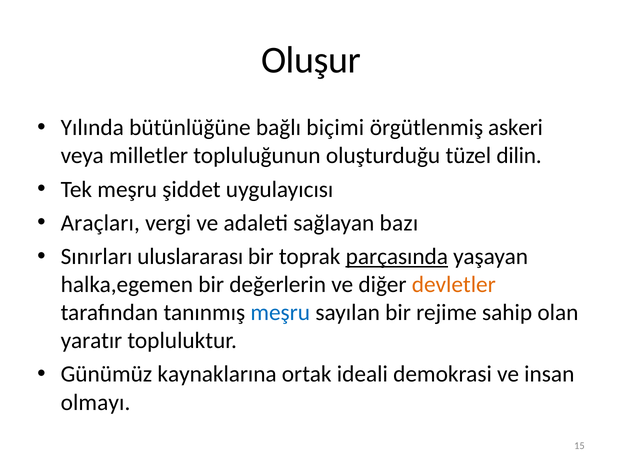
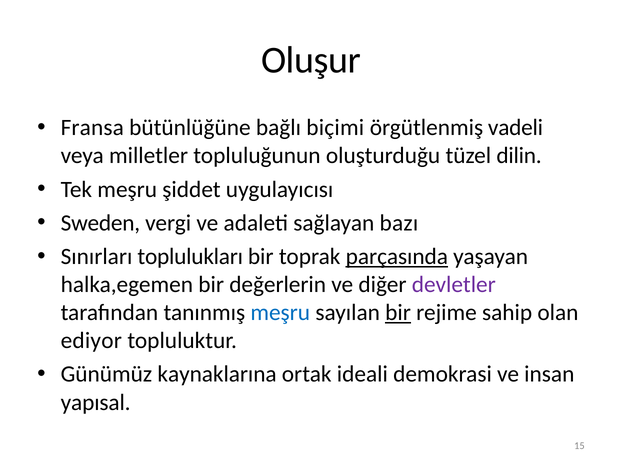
Yılında: Yılında -> Fransa (92, 128)
askeri: askeri -> vadeli (516, 128)
Araçları: Araçları -> Sweden (100, 223)
uluslararası: uluslararası -> toplulukları (190, 256)
devletler colour: orange -> purple (454, 284)
bir underline: none -> present (398, 312)
yaratır: yaratır -> ediyor (91, 340)
olmayı: olmayı -> yapısal (96, 402)
